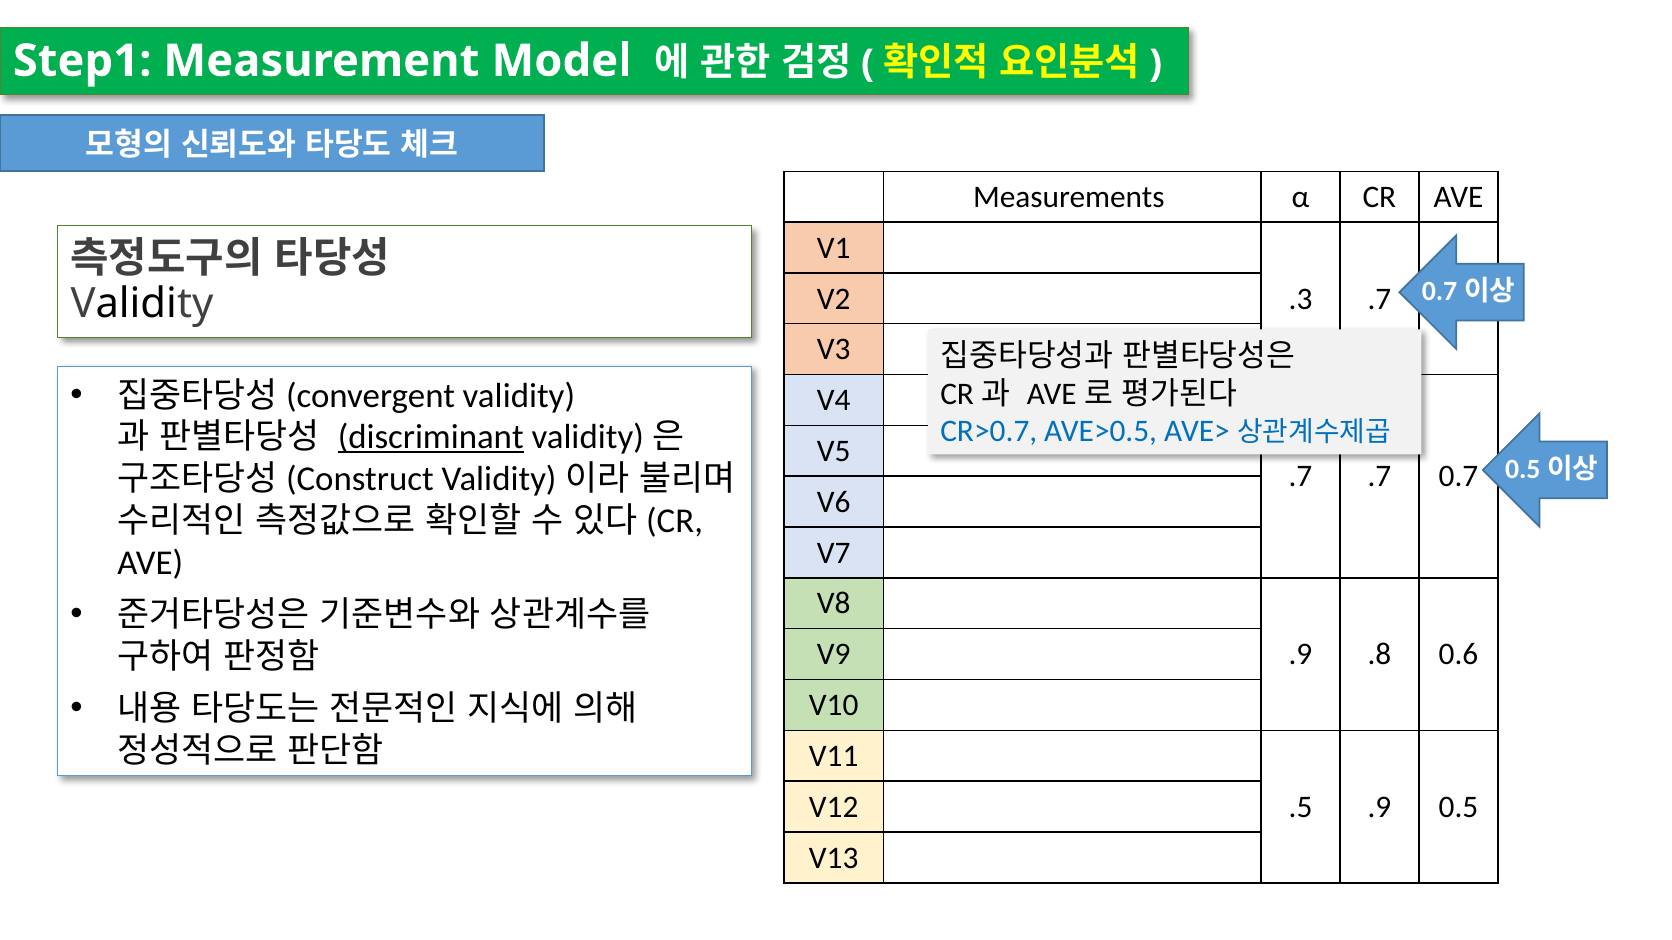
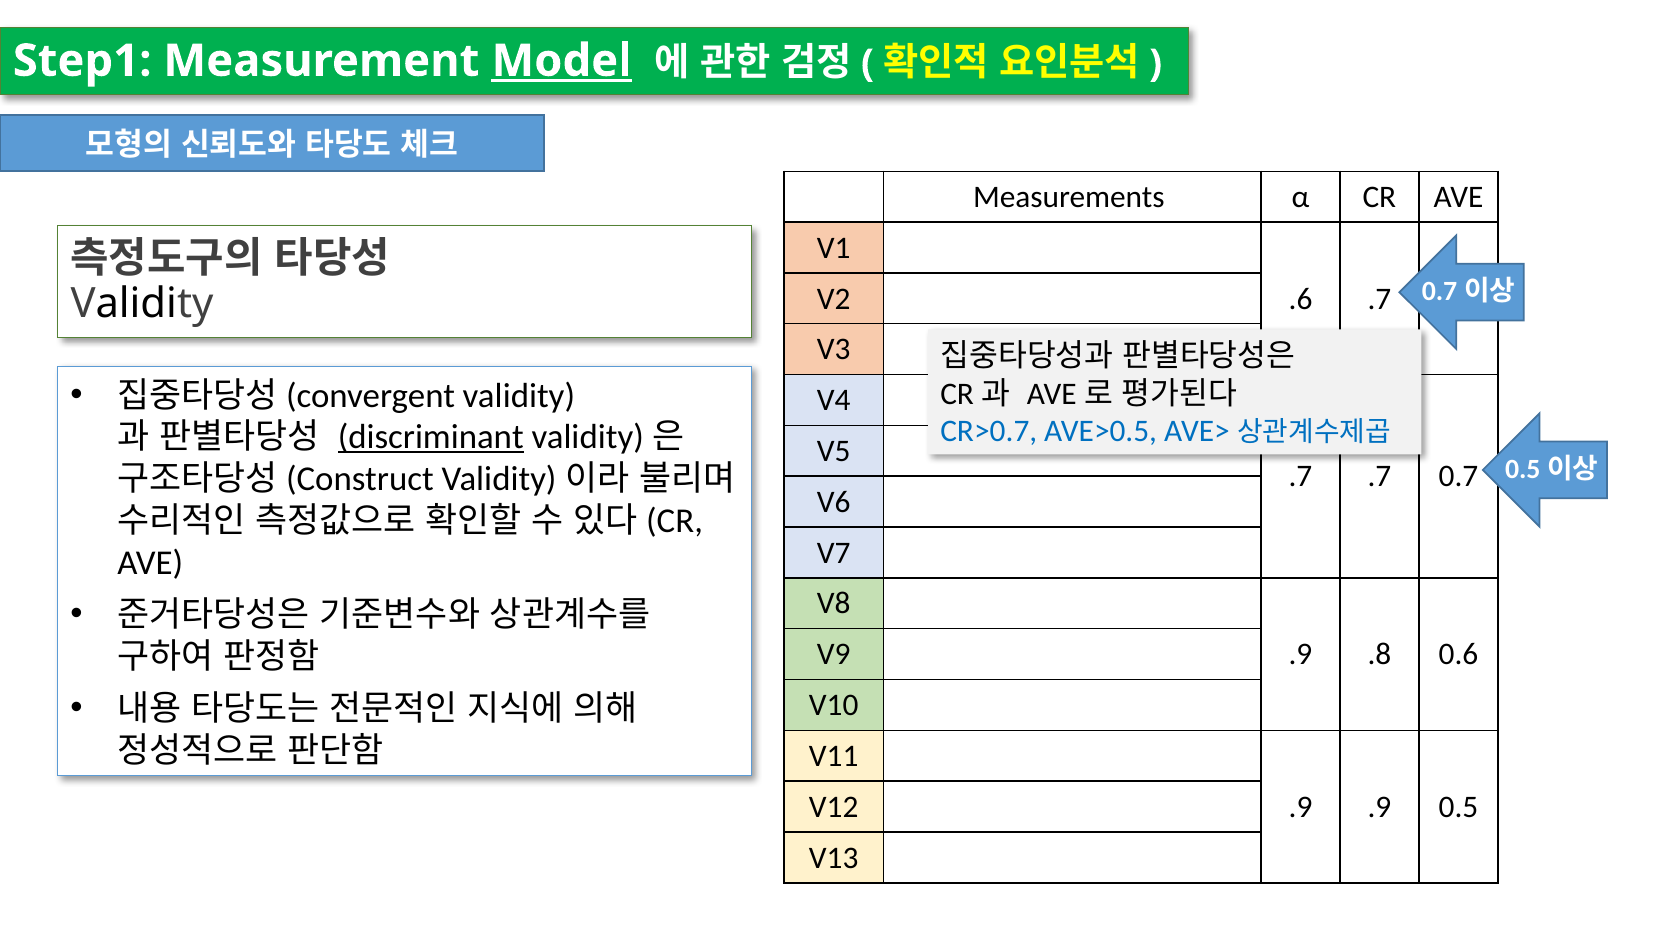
Model underline: none -> present (562, 61)
.3: .3 -> .6 (1301, 299)
.5: .5 -> .9 (1301, 807)
